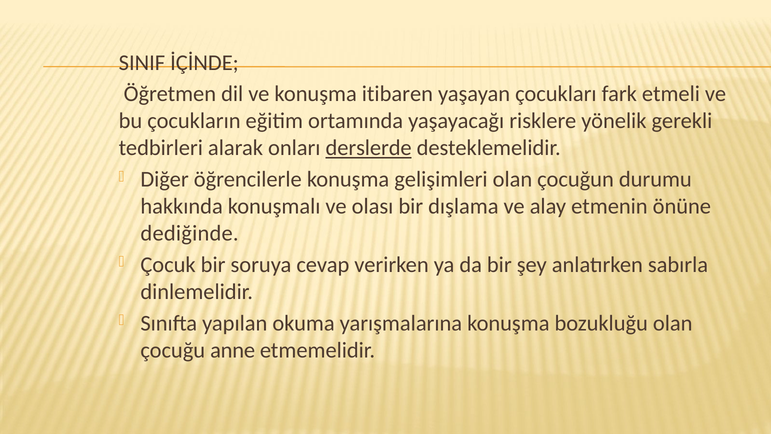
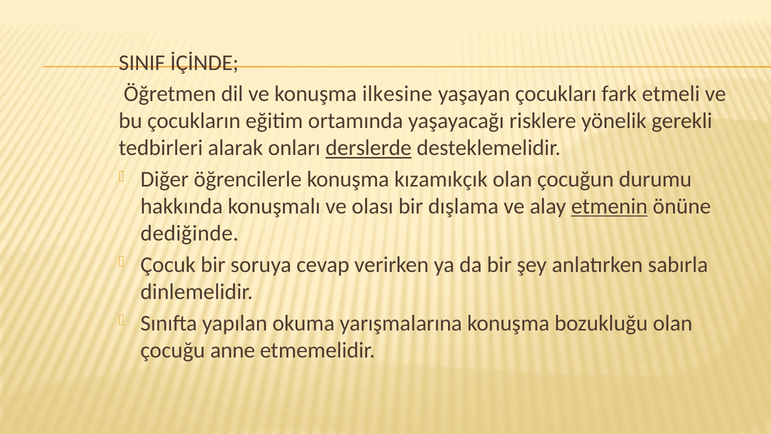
itibaren: itibaren -> ilkesine (397, 94)
gelişimleri: gelişimleri -> kızamıkçık (441, 179)
etmenin underline: none -> present (609, 206)
